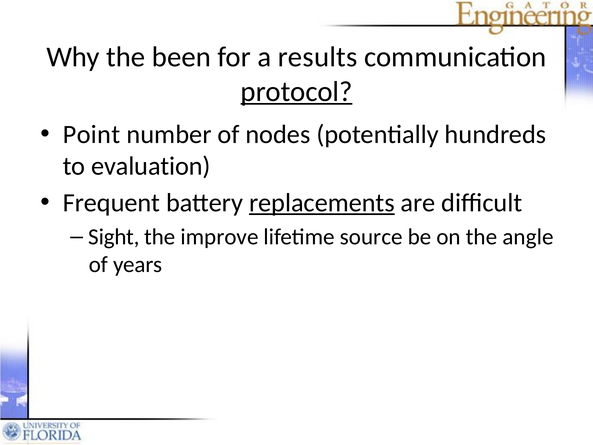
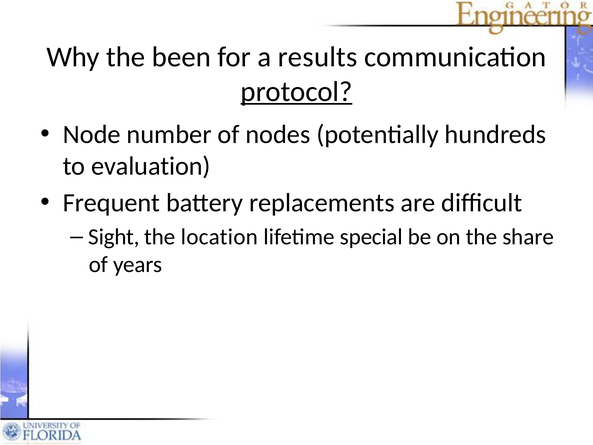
Point: Point -> Node (92, 134)
replacements underline: present -> none (322, 203)
improve: improve -> location (219, 237)
source: source -> special (371, 237)
angle: angle -> share (528, 237)
